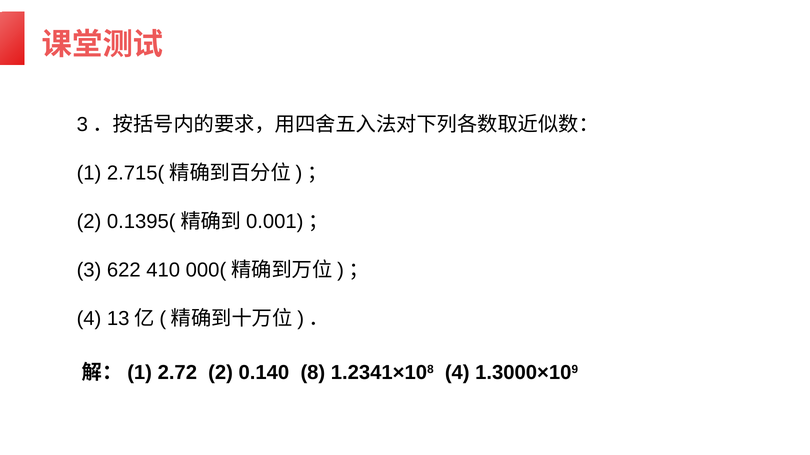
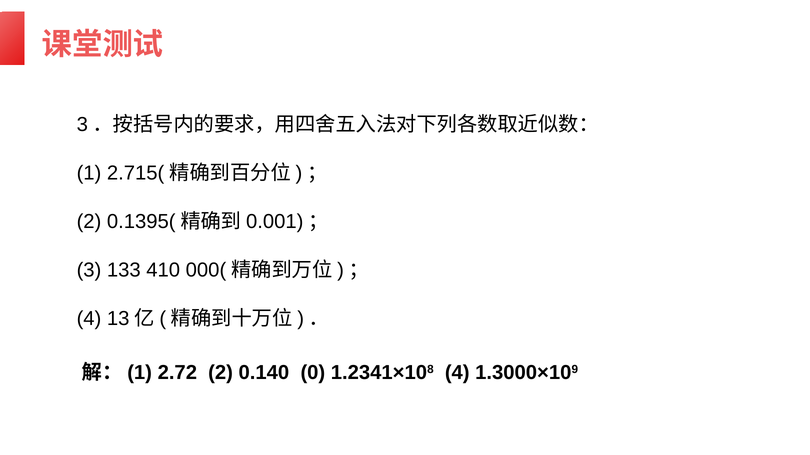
622: 622 -> 133 (124, 270)
8: 8 -> 0 (313, 373)
